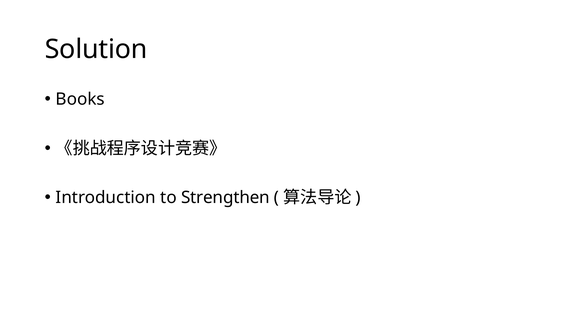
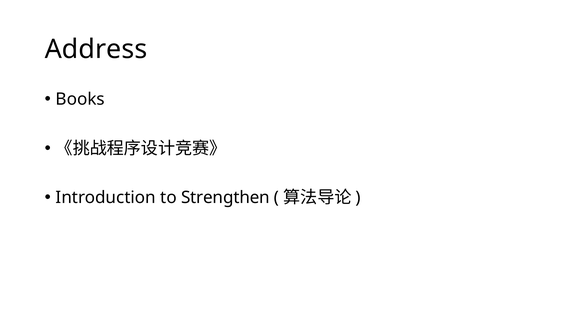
Solution: Solution -> Address (96, 49)
